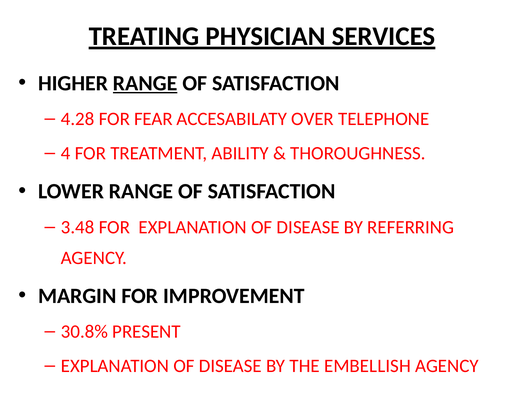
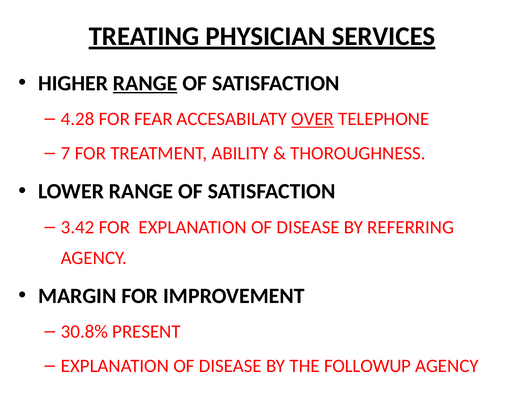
OVER underline: none -> present (313, 119)
4: 4 -> 7 (66, 153)
3.48: 3.48 -> 3.42 (78, 227)
EMBELLISH: EMBELLISH -> FOLLOWUP (368, 366)
